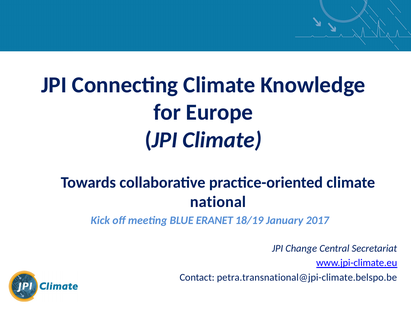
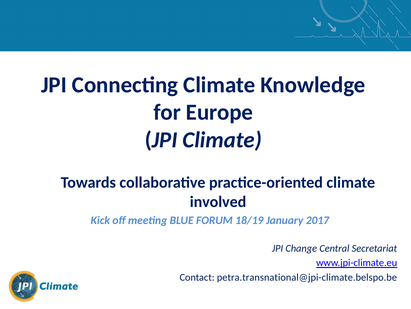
national: national -> involved (218, 201)
ERANET: ERANET -> FORUM (214, 220)
